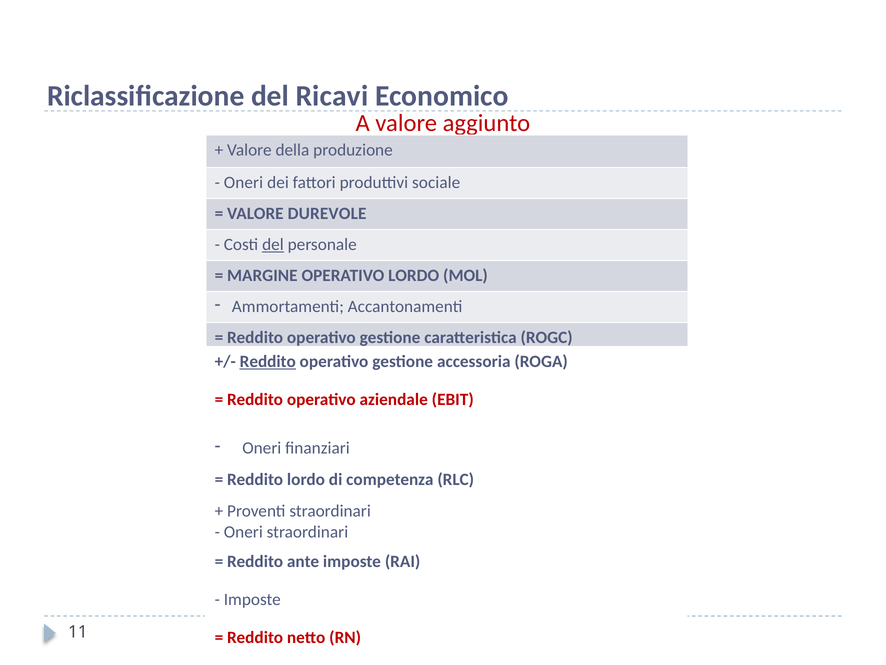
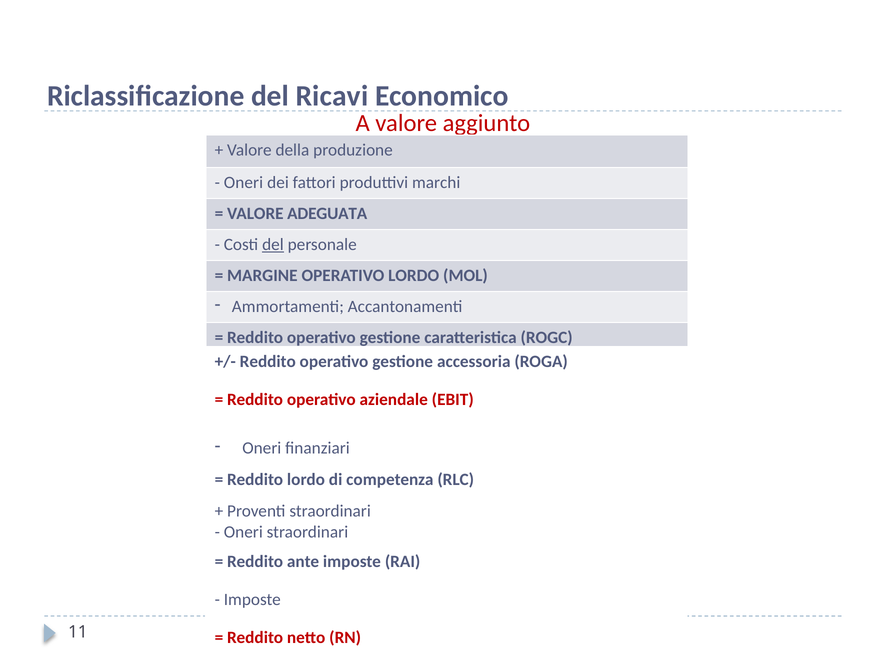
sociale: sociale -> marchi (436, 183)
DUREVOLE: DUREVOLE -> ADEGUATA (327, 213)
Reddito underline: present -> none (268, 361)
